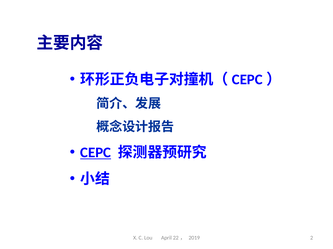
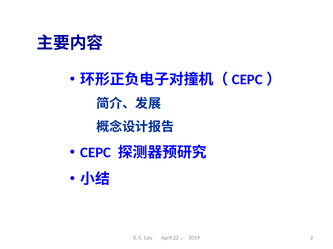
CEPC underline: present -> none (96, 153)
